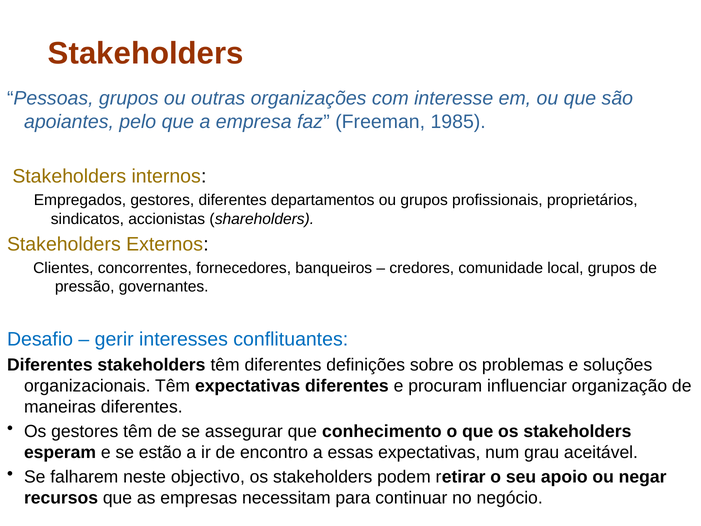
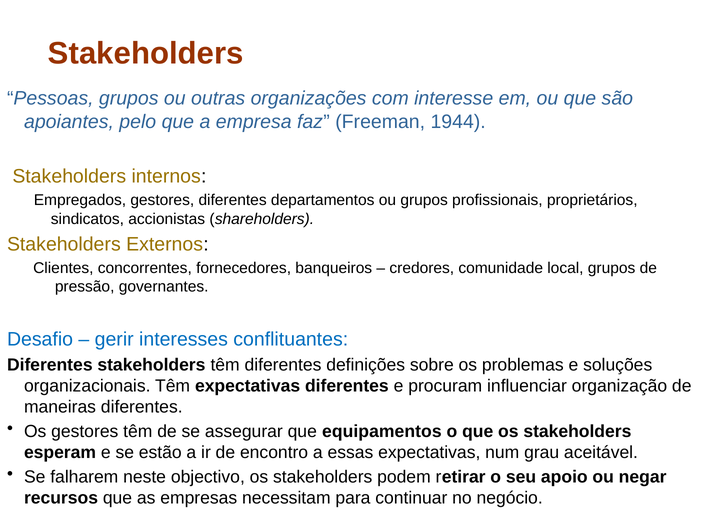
1985: 1985 -> 1944 (458, 122)
conhecimento: conhecimento -> equipamentos (382, 431)
